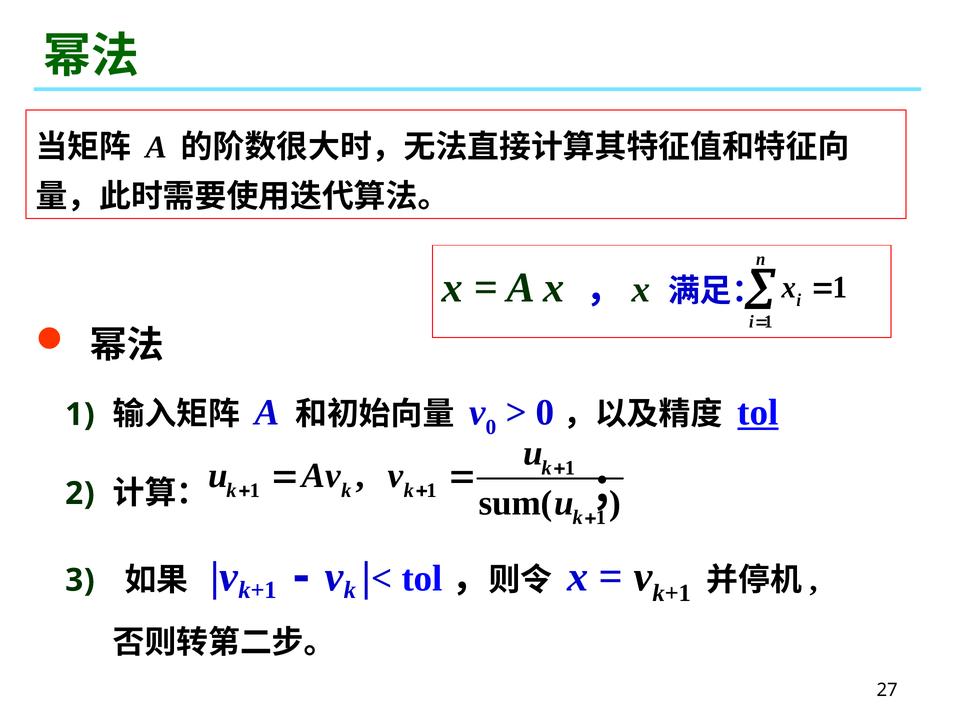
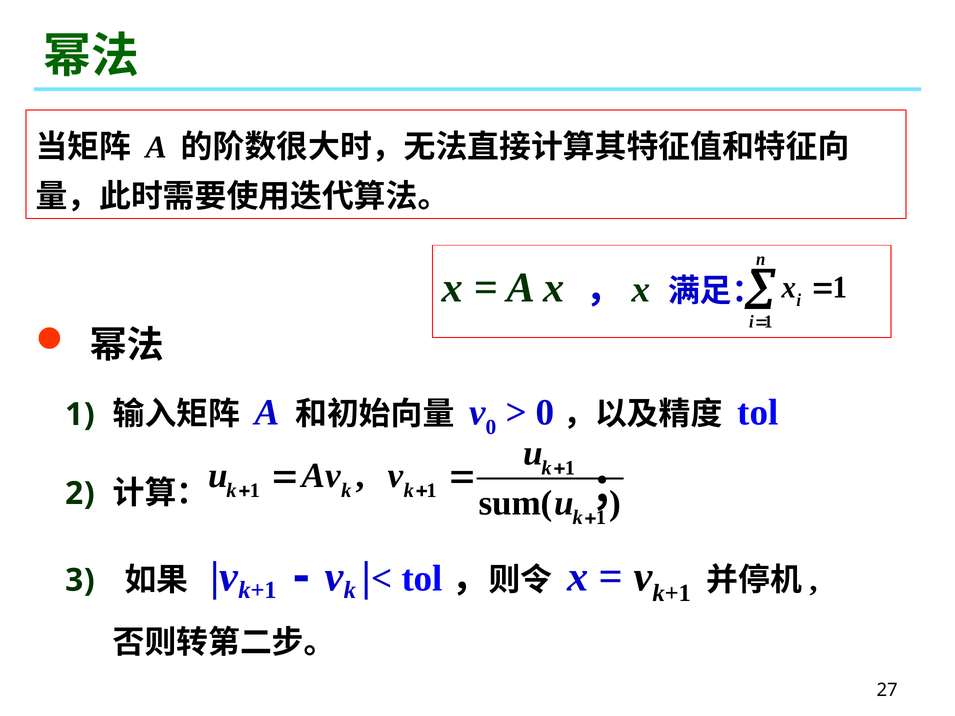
tol underline: present -> none (758, 413)
